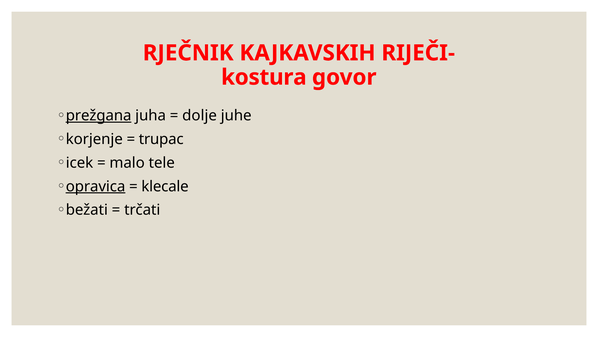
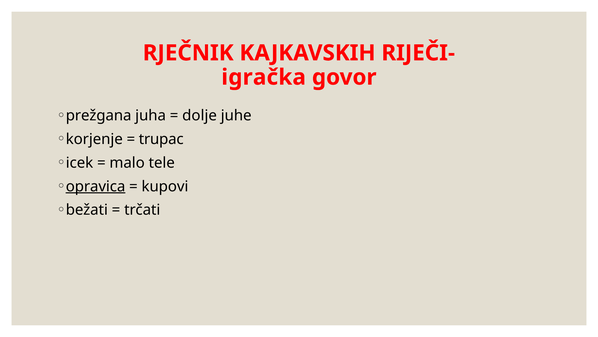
kostura: kostura -> igračka (264, 77)
prežgana underline: present -> none (99, 115)
klecale: klecale -> kupovi (165, 186)
